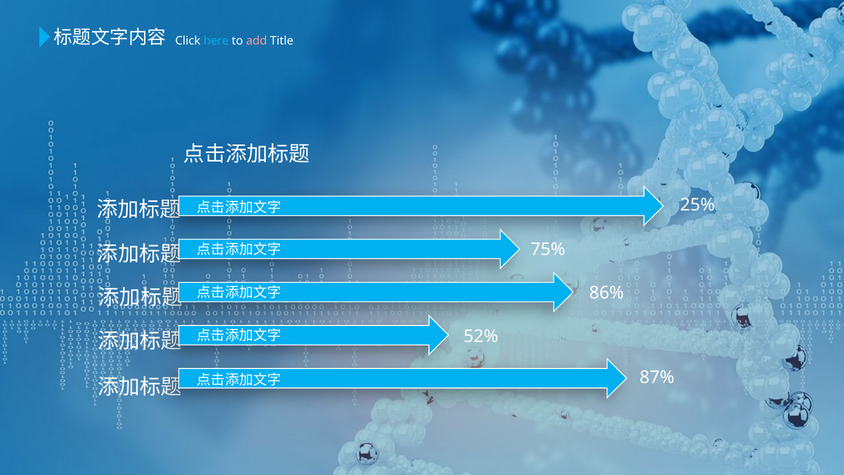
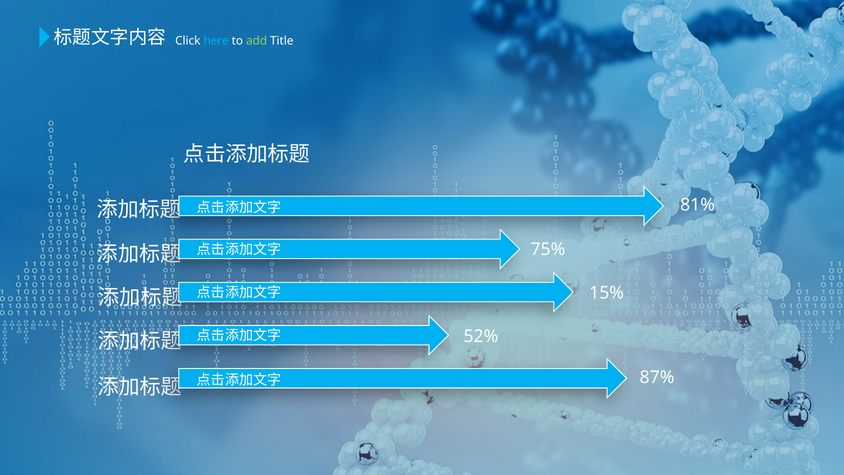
add colour: pink -> light green (257, 41)
25%: 25% -> 81% (698, 205)
86%: 86% -> 15% (607, 293)
